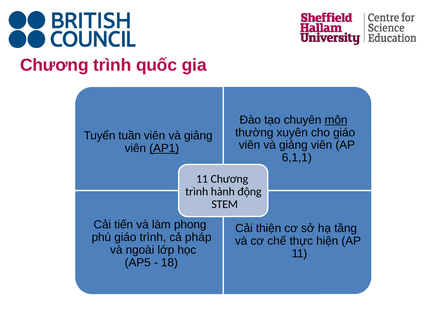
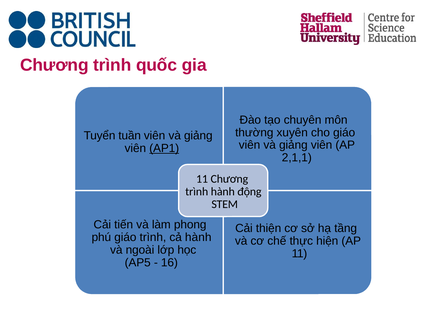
môn underline: present -> none (336, 120)
6,1,1: 6,1,1 -> 2,1,1 (297, 158)
cả pháp: pháp -> hành (198, 238)
18: 18 -> 16 (169, 263)
